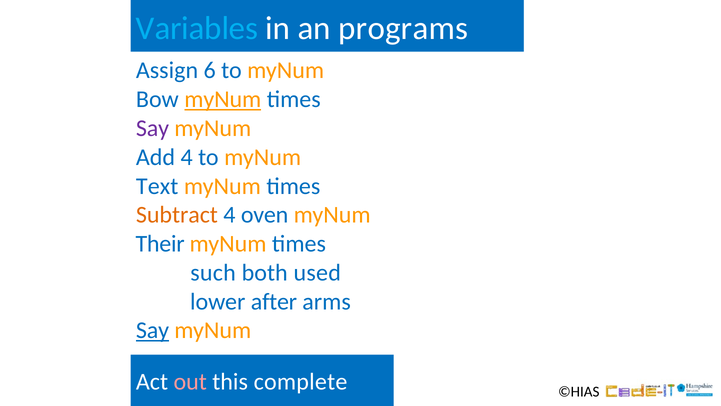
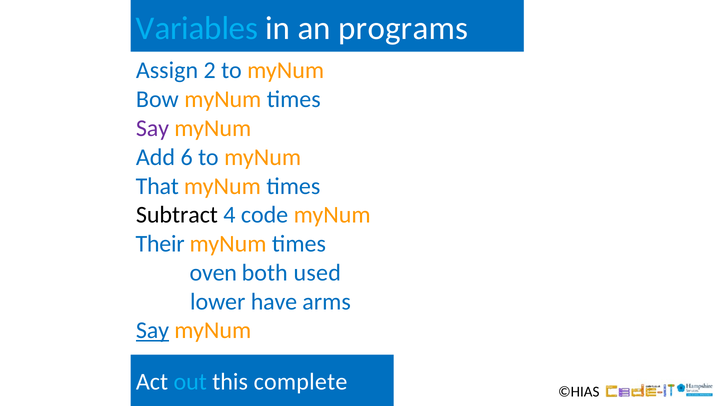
6: 6 -> 2 (210, 70)
myNum underline: present -> none (223, 99)
Add 4: 4 -> 6 (187, 157)
Text: Text -> That (157, 186)
Subtract colour: orange -> black (177, 215)
oven: oven -> code (265, 215)
such: such -> oven (213, 272)
after: after -> have (274, 301)
out colour: pink -> light blue (190, 382)
